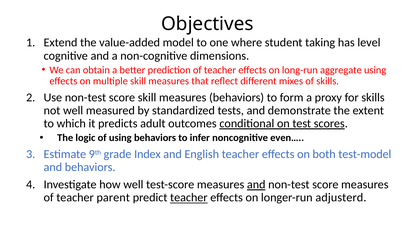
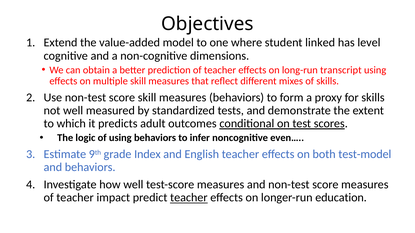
taking: taking -> linked (320, 43)
aggregate: aggregate -> transcript (341, 70)
and underline: present -> none (256, 185)
parent: parent -> impact (113, 198)
adjusterd: adjusterd -> education (341, 198)
